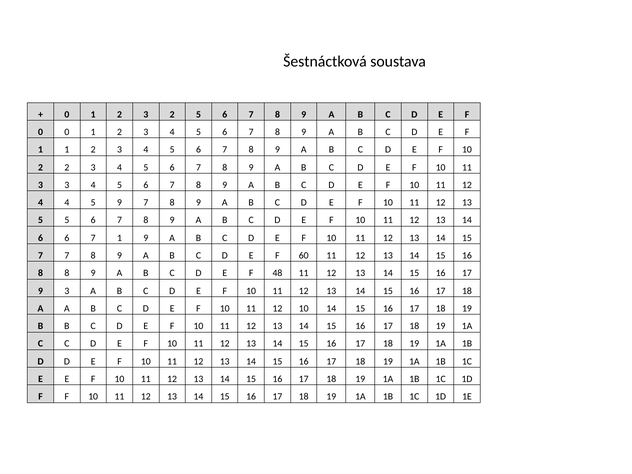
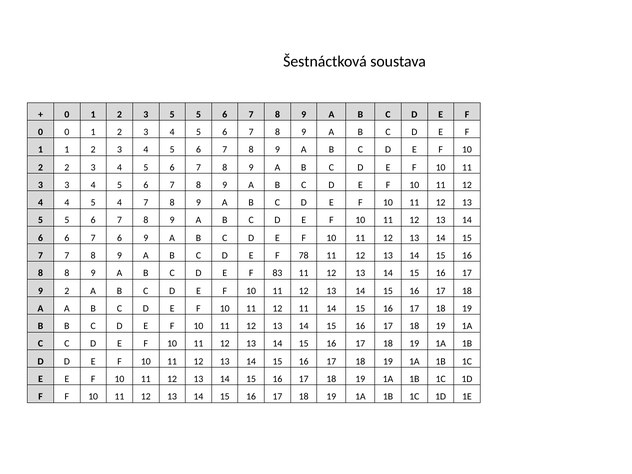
3 2: 2 -> 5 (172, 114)
5 9: 9 -> 4 (120, 203)
7 1: 1 -> 6 (120, 238)
60: 60 -> 78 (304, 256)
48: 48 -> 83 (277, 273)
9 3: 3 -> 2 (67, 291)
12 10: 10 -> 11 (304, 308)
